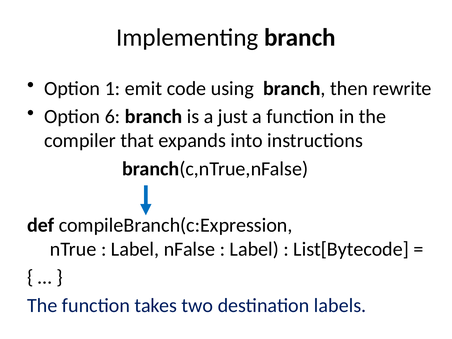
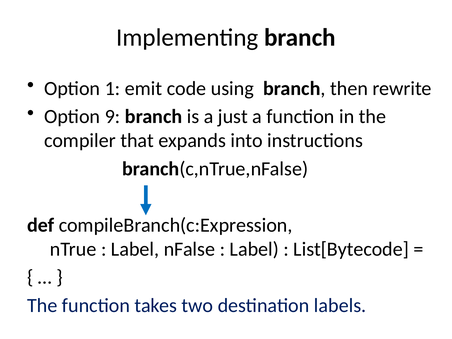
6: 6 -> 9 (113, 117)
